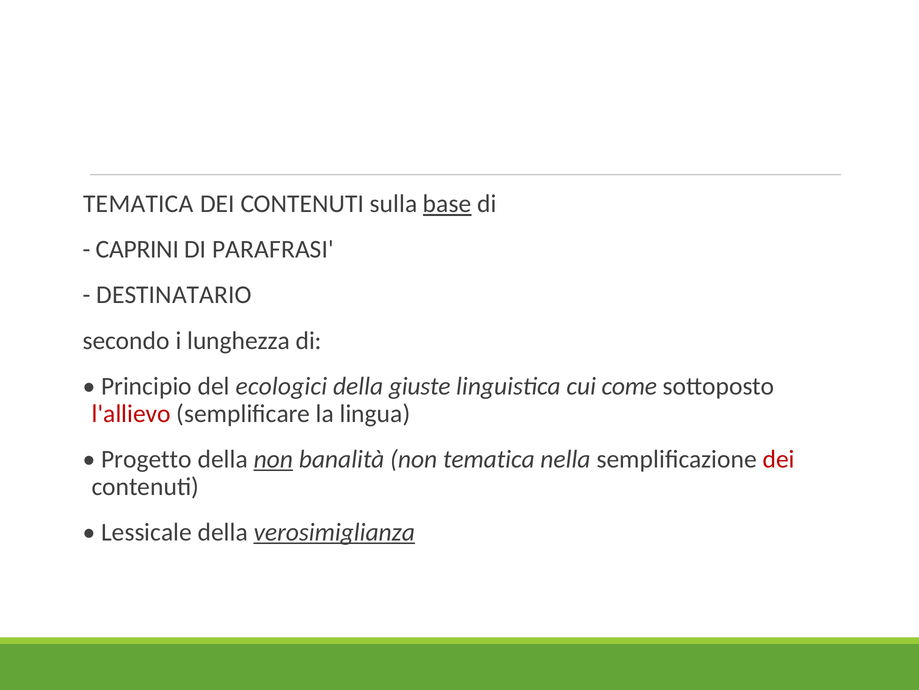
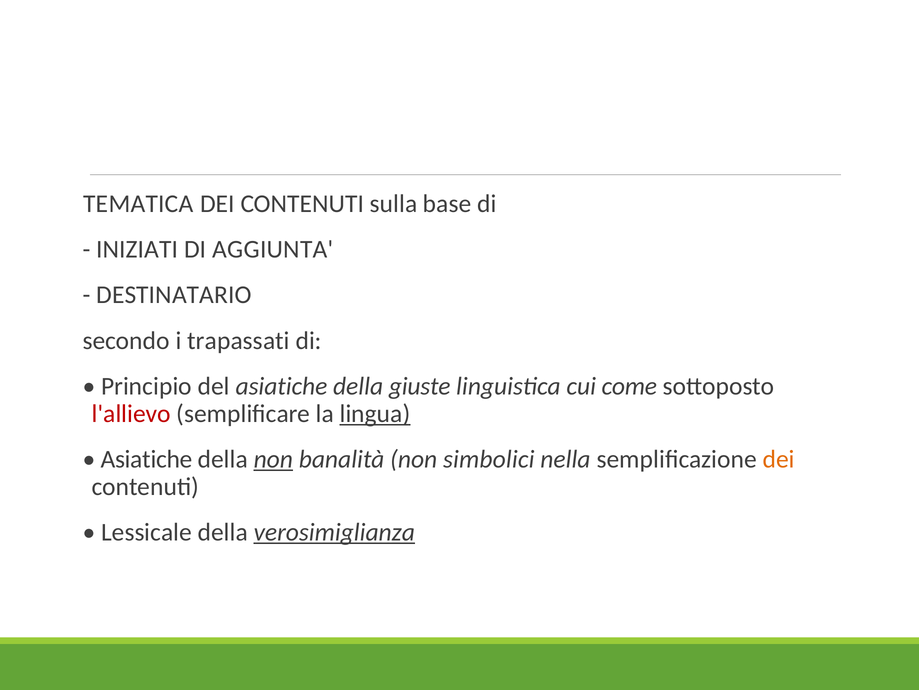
base underline: present -> none (447, 204)
CAPRINI: CAPRINI -> INIZIATI (137, 249)
PARAFRASI: PARAFRASI -> AGGIUNTA (273, 249)
lunghezza: lunghezza -> trapassati (239, 340)
del ecologici: ecologici -> asiatiche (281, 386)
lingua underline: none -> present (375, 413)
Progetto: Progetto -> Asiatiche (147, 459)
non tematica: tematica -> simbolici (489, 459)
dei colour: red -> orange (779, 459)
